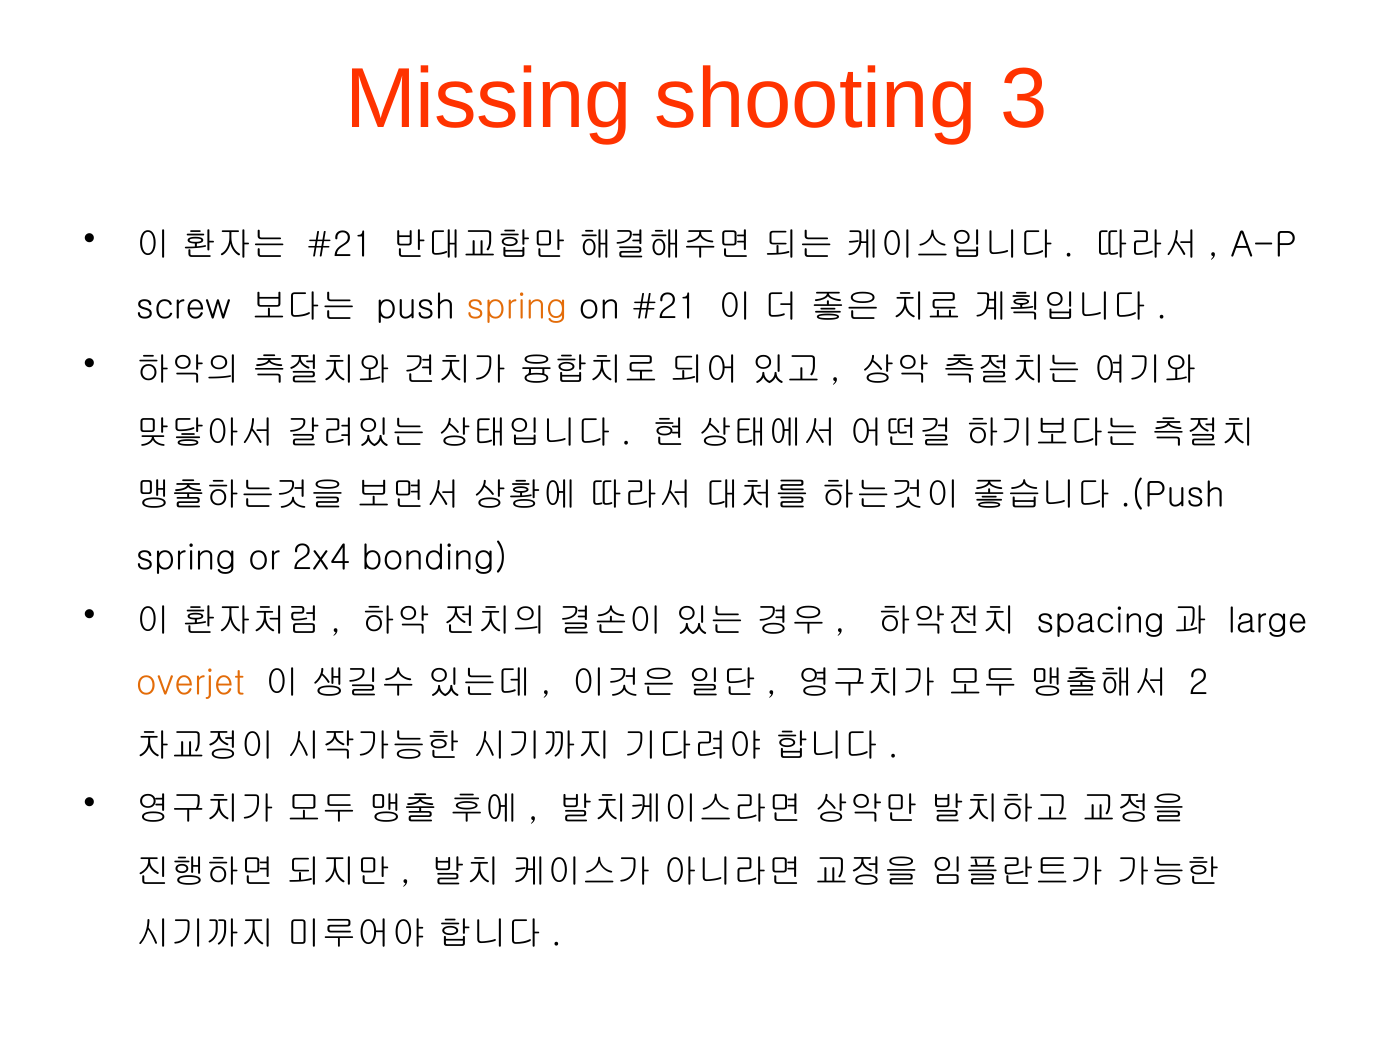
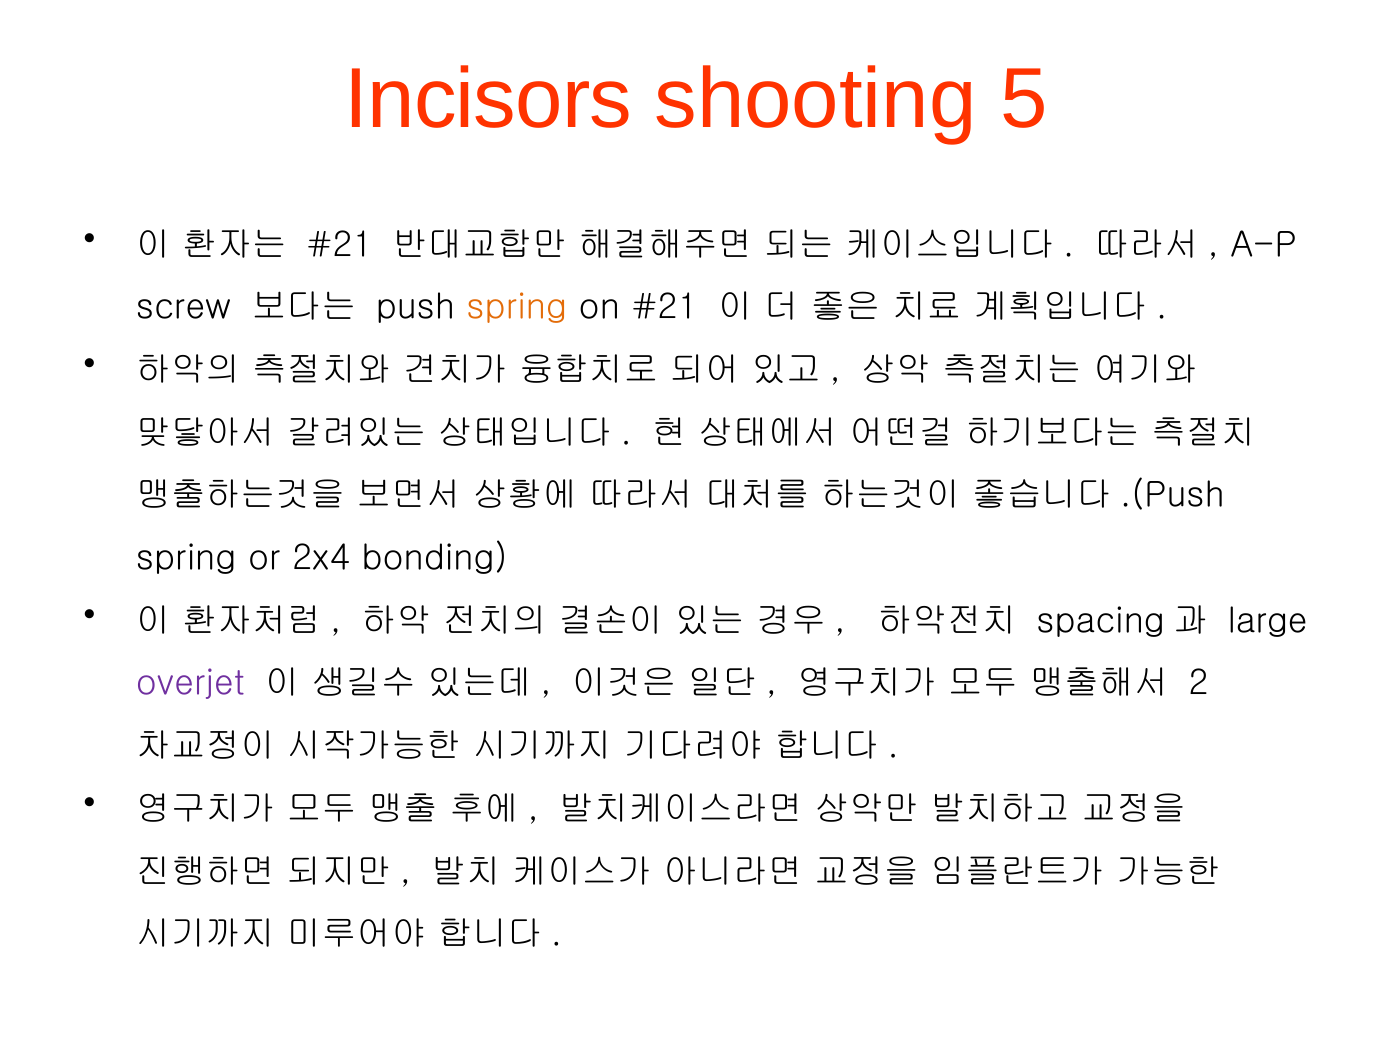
Missing: Missing -> Incisors (489, 100)
3: 3 -> 5 (1024, 100)
overjet colour: orange -> purple (190, 684)
